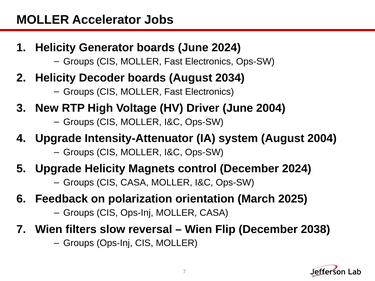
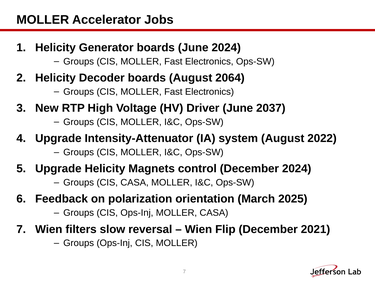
2034: 2034 -> 2064 (230, 78)
June 2004: 2004 -> 2037 (271, 108)
August 2004: 2004 -> 2022 (322, 139)
2038: 2038 -> 2021 (316, 229)
